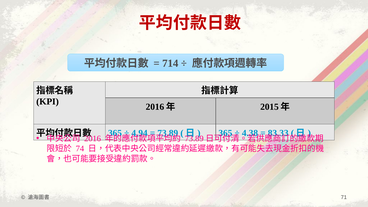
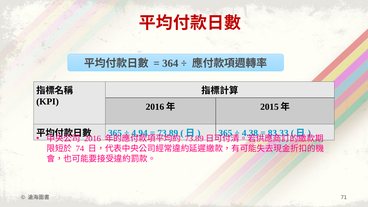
714: 714 -> 364 (170, 63)
